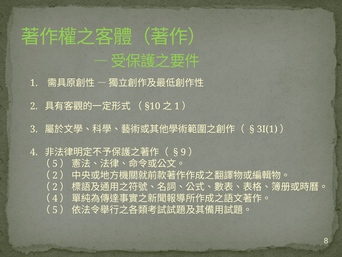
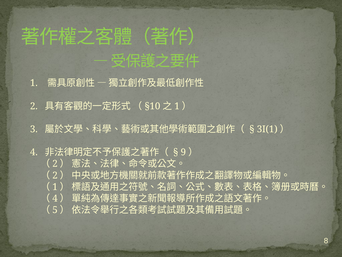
5: 5 -> 2 (55, 164)
2: 2 -> 1 (55, 187)
